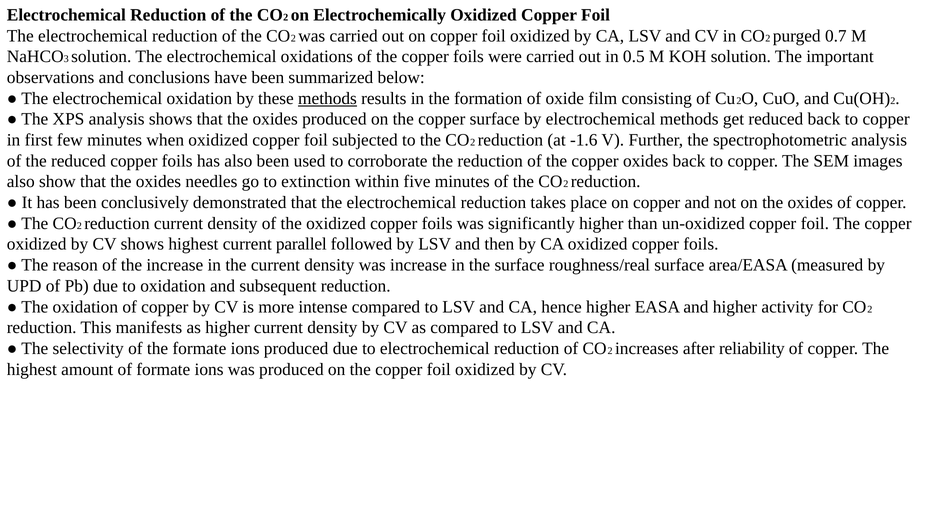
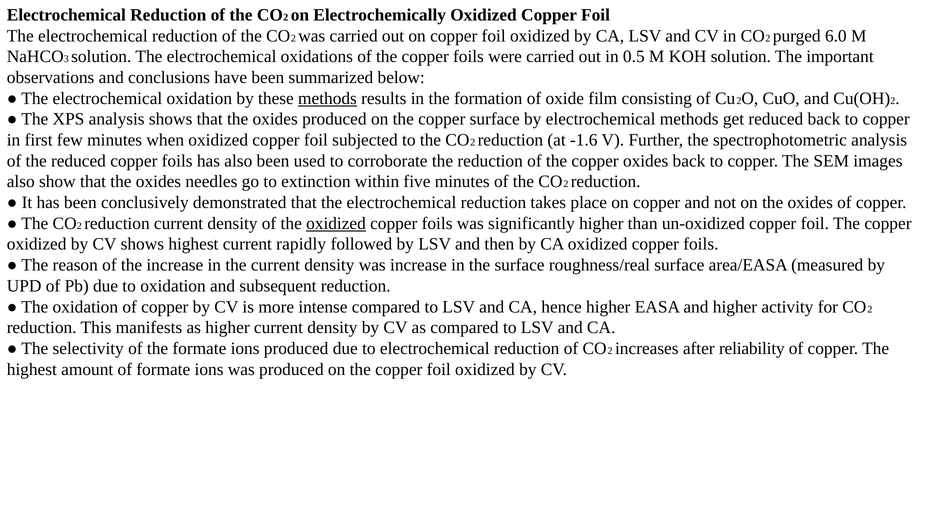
0.7: 0.7 -> 6.0 (836, 36)
oxidized underline: none -> present (336, 223)
parallel: parallel -> rapidly (301, 244)
